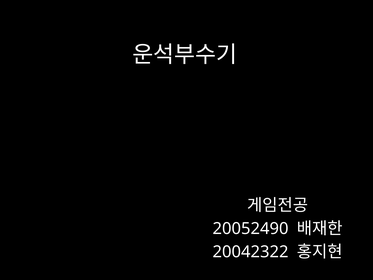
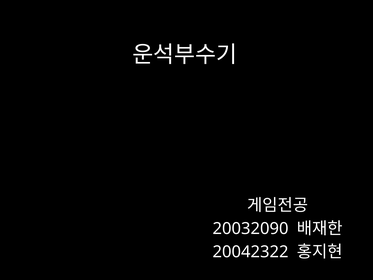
20052490: 20052490 -> 20032090 (251, 229)
